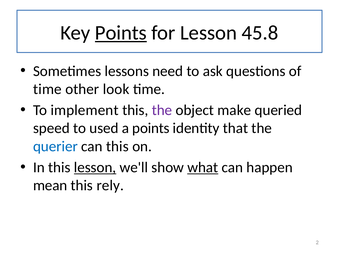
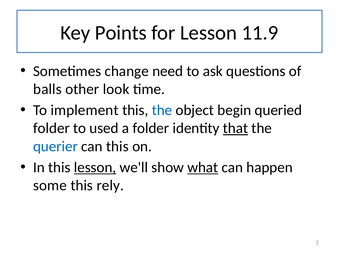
Points underline: present -> none (121, 33)
45.8: 45.8 -> 11.9 (260, 33)
lessons: lessons -> change (127, 71)
time: time -> balls (47, 89)
the colour: purple -> blue (162, 110)
make: make -> begin (234, 110)
speed: speed -> folder (51, 128)
a points: points -> folder (151, 128)
that underline: none -> present (236, 128)
mean: mean -> some (50, 186)
